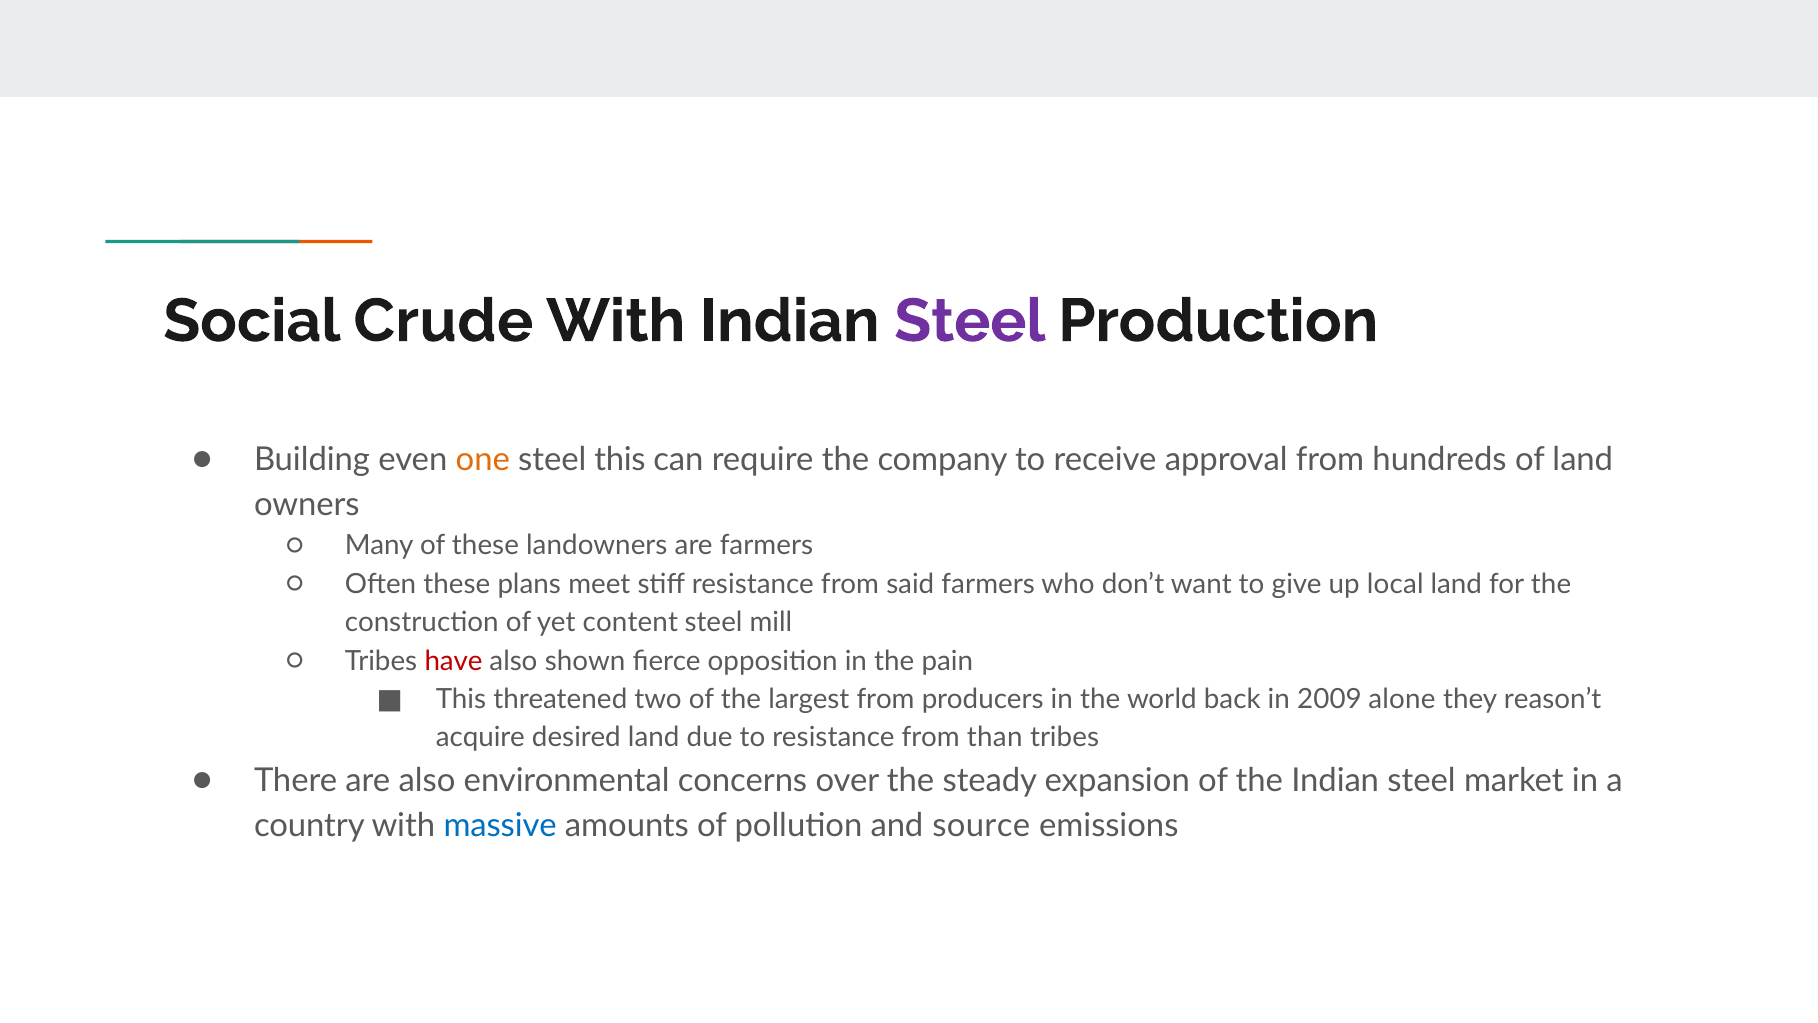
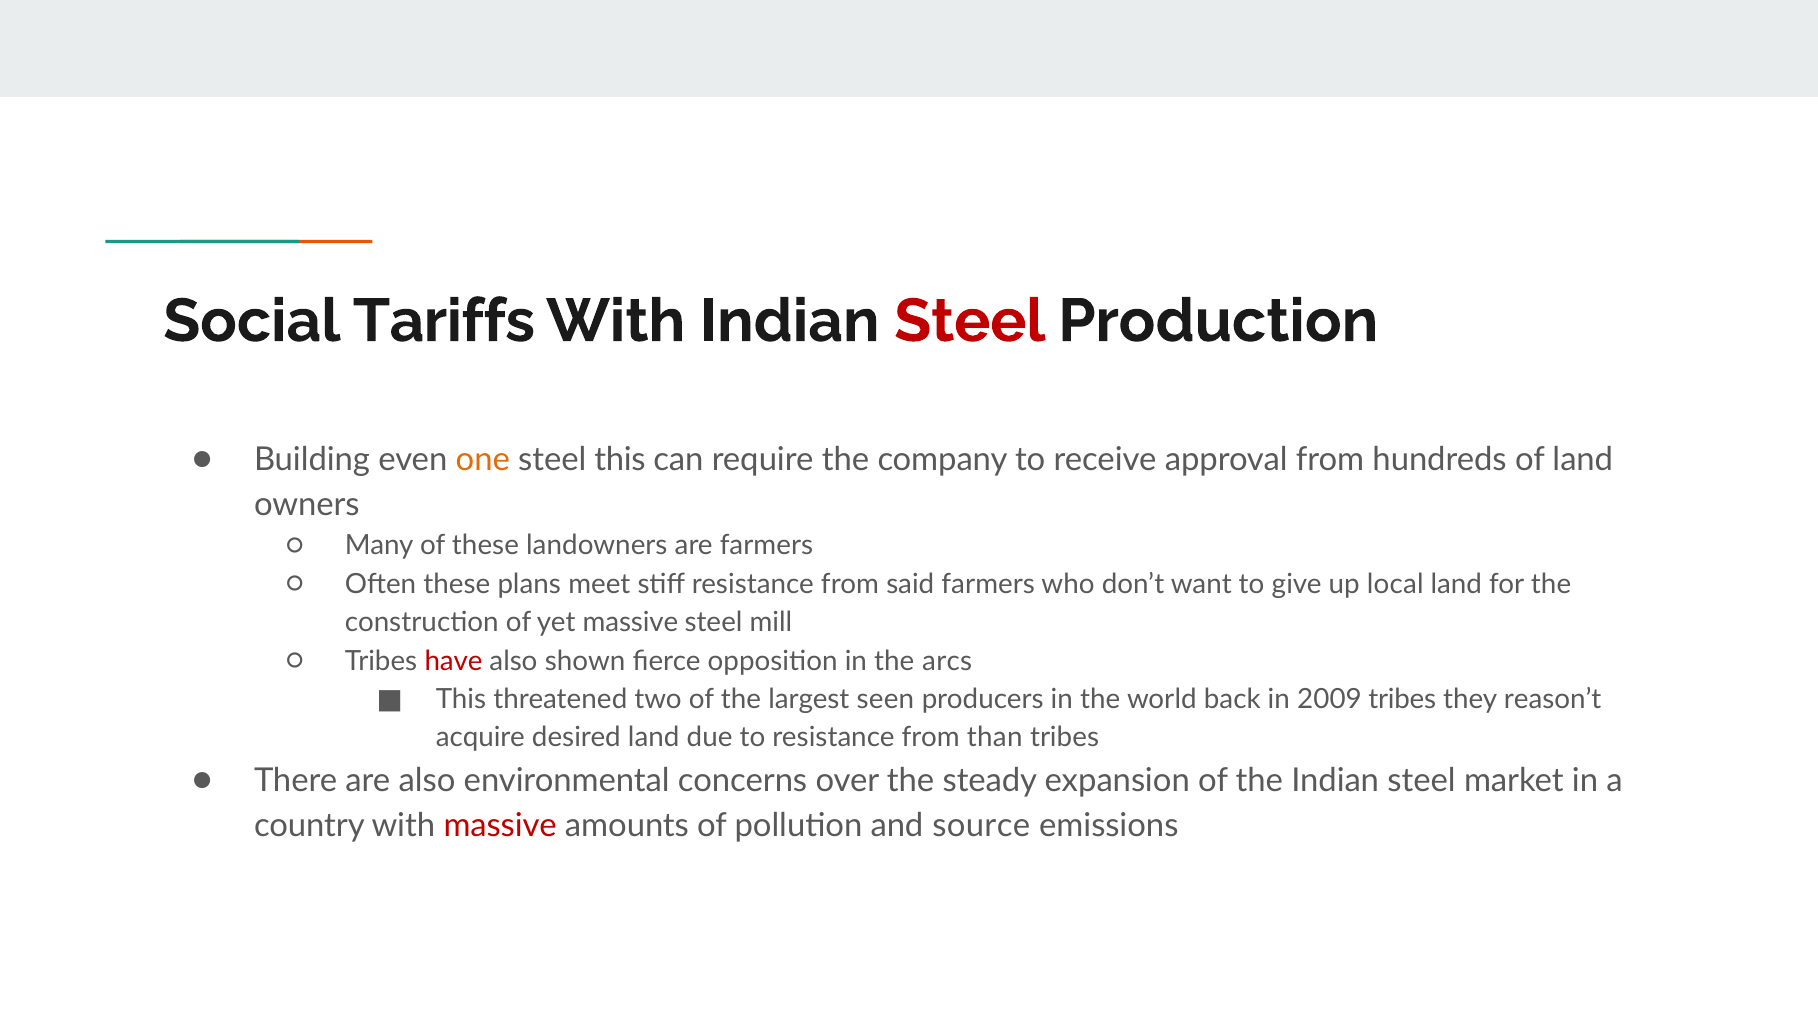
Crude: Crude -> Tariffs (444, 321)
Steel colour: purple -> red (970, 321)
yet content: content -> massive (630, 622)
pain: pain -> arcs (947, 661)
largest from: from -> seen (885, 699)
2009 alone: alone -> tribes (1402, 699)
massive colour: blue -> red (500, 825)
